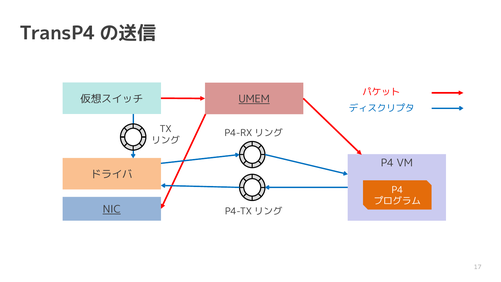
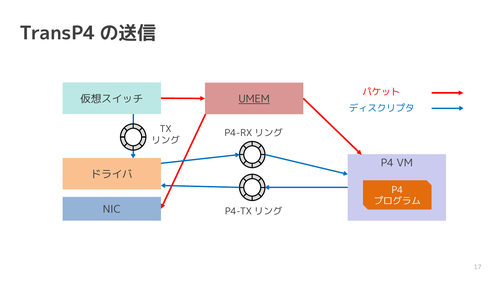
NIC underline: present -> none (112, 209)
